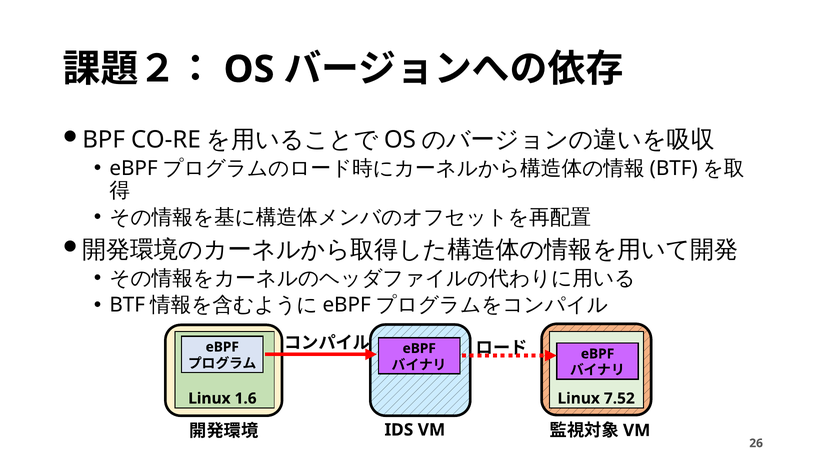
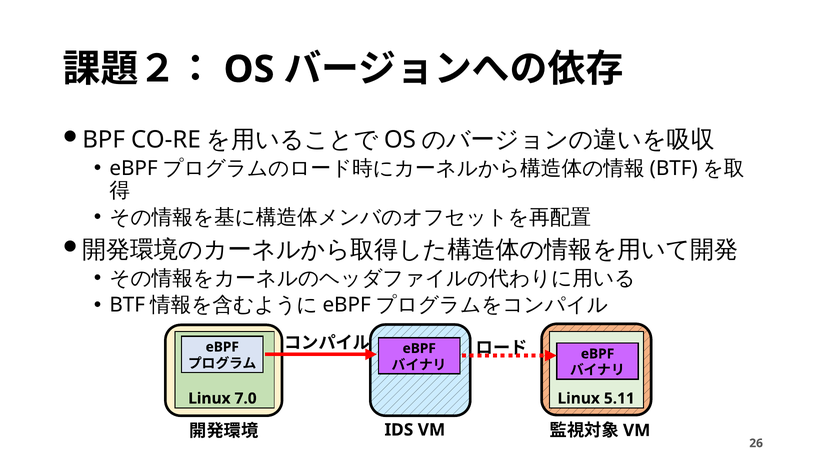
1.6: 1.6 -> 7.0 (246, 398)
7.52: 7.52 -> 5.11 (619, 398)
